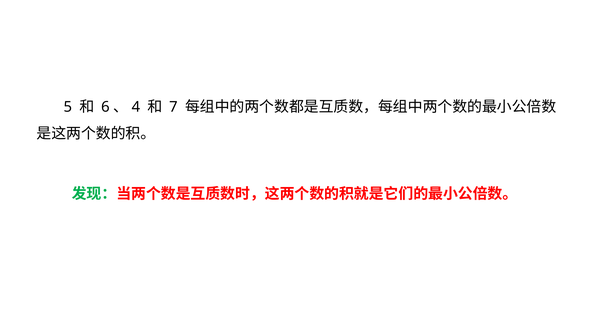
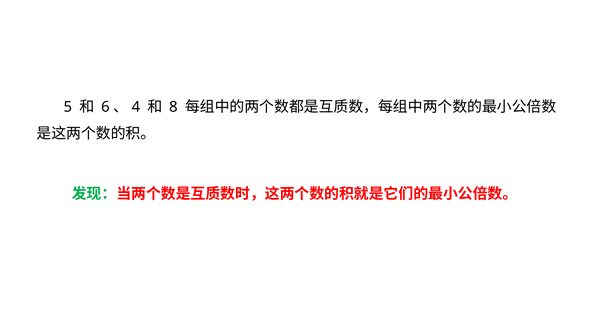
7: 7 -> 8 (173, 107)
